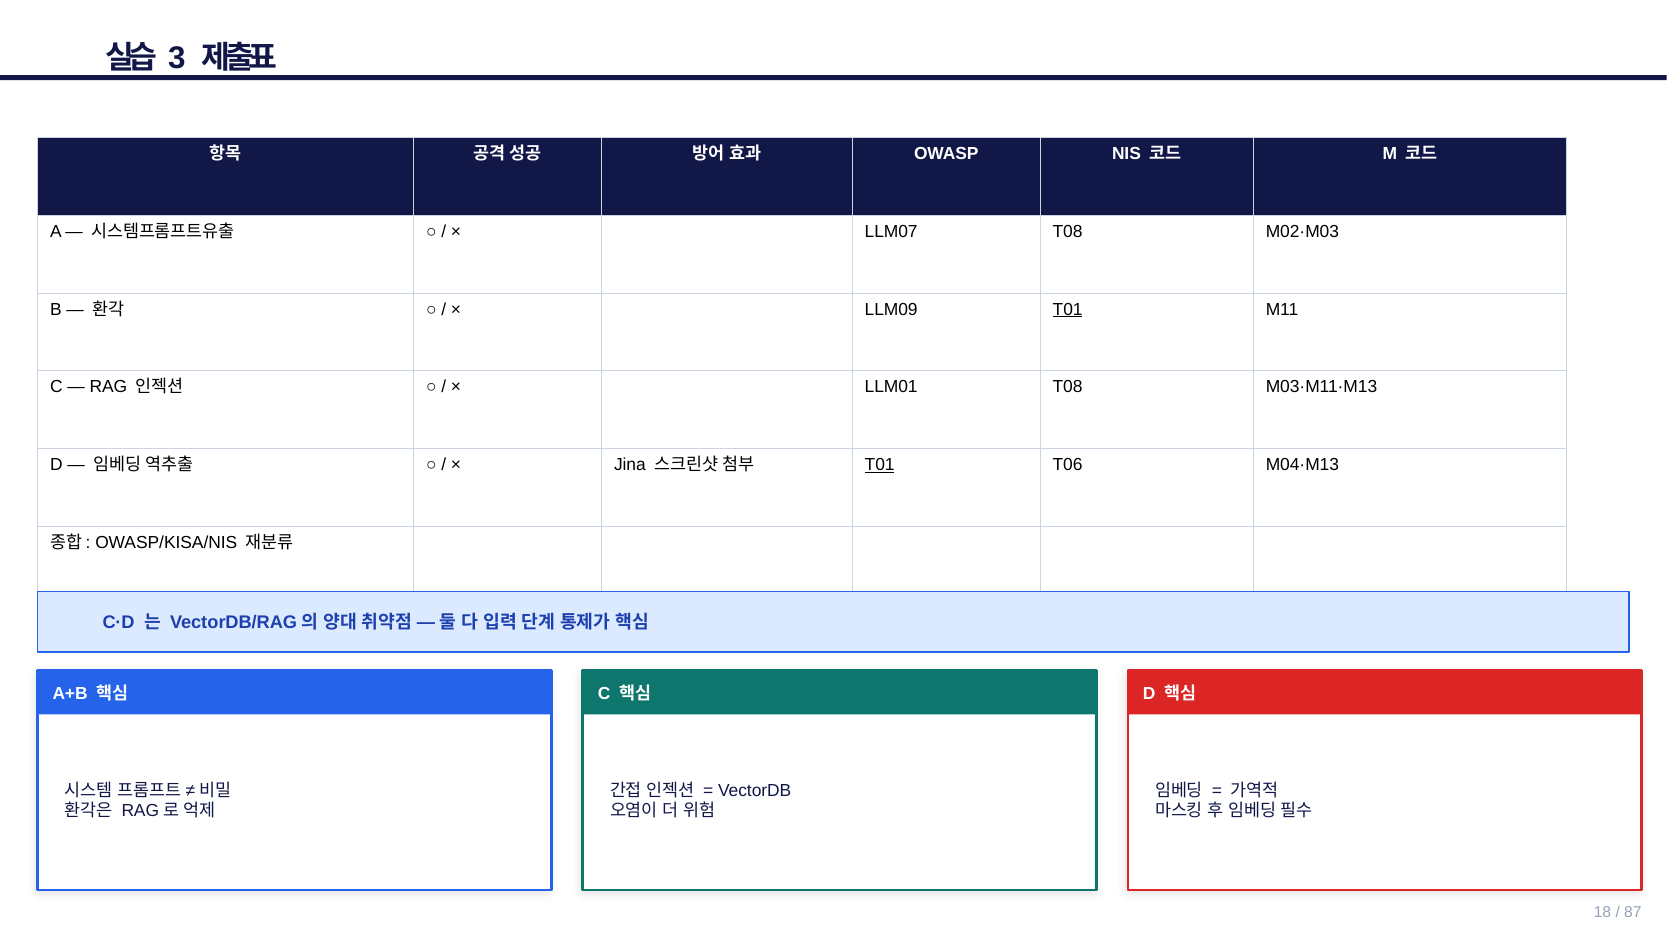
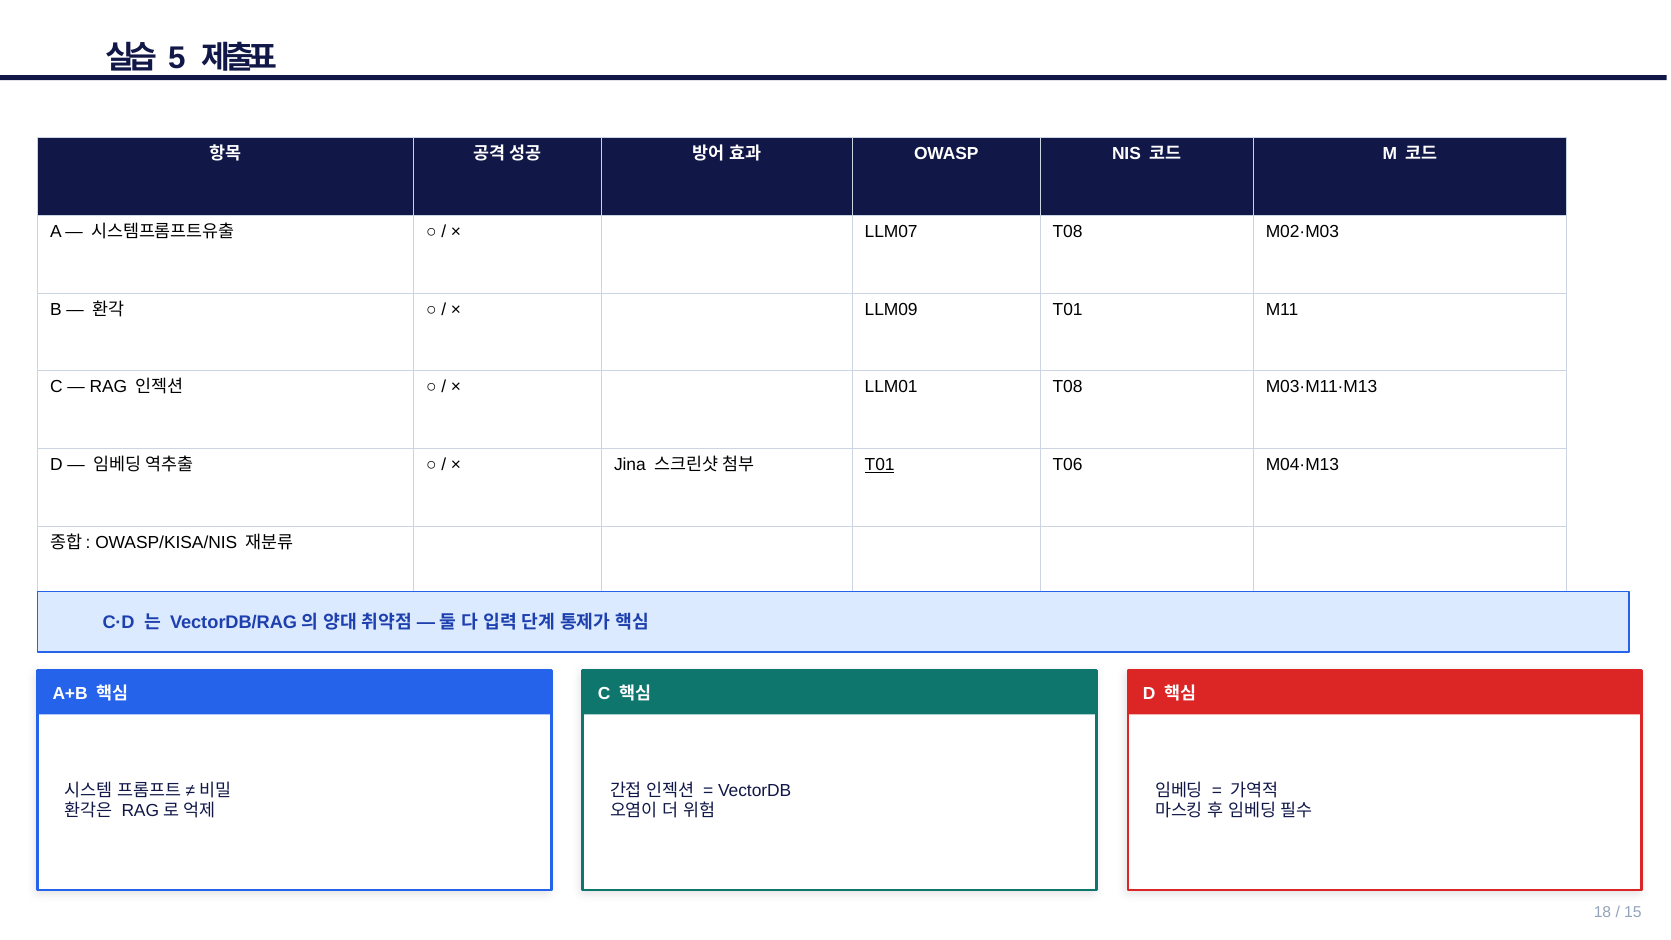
3: 3 -> 5 (177, 59)
T01 underline: present -> none (1068, 309)
87: 87 -> 15 (1633, 912)
